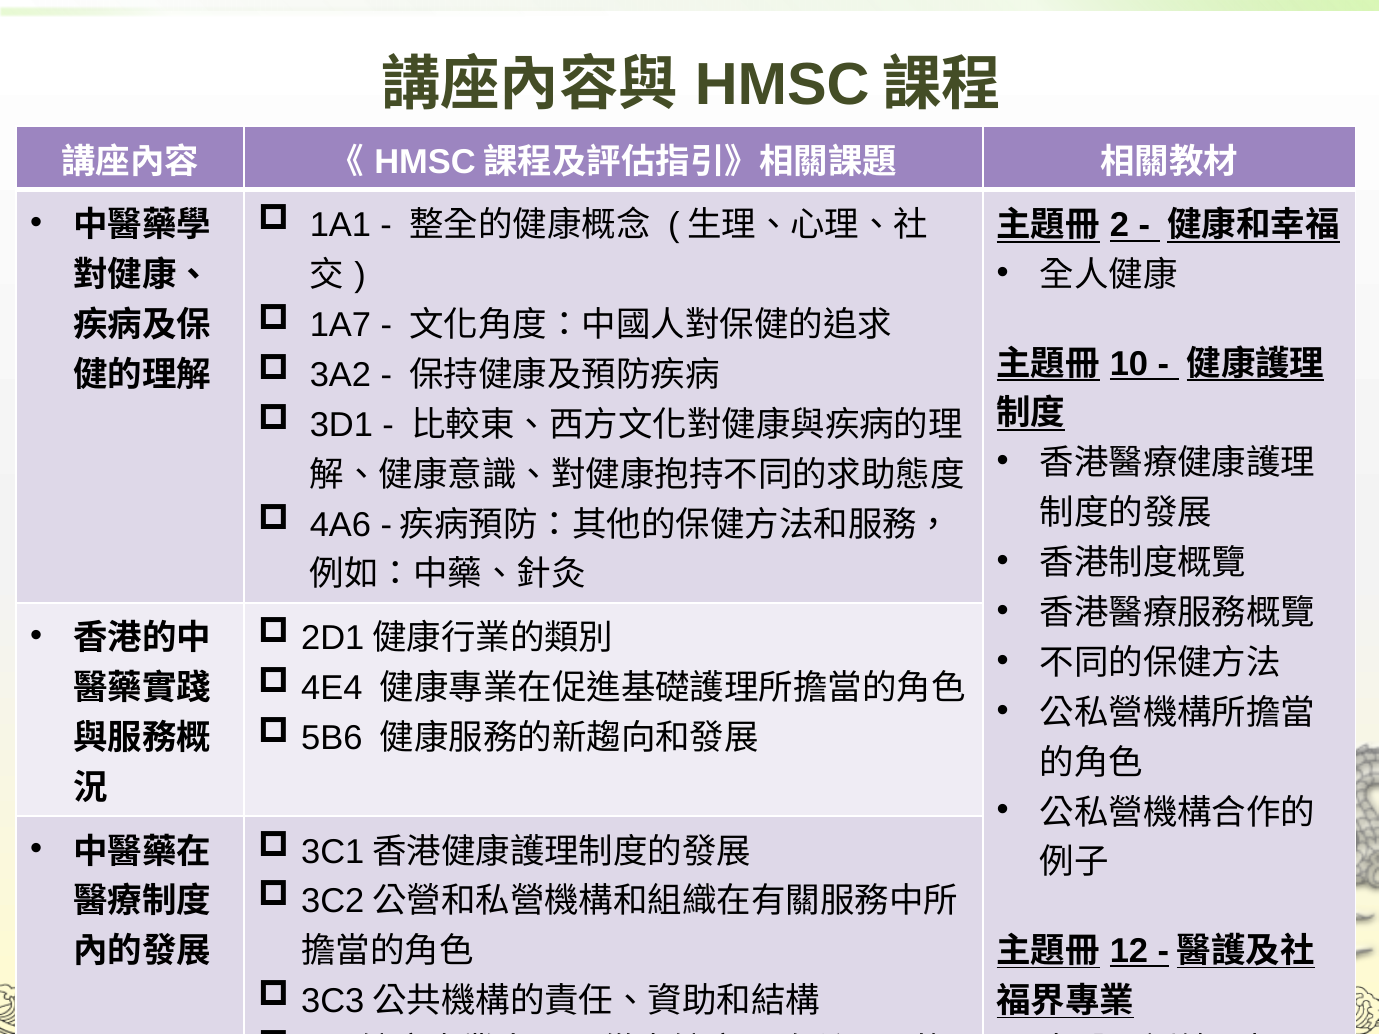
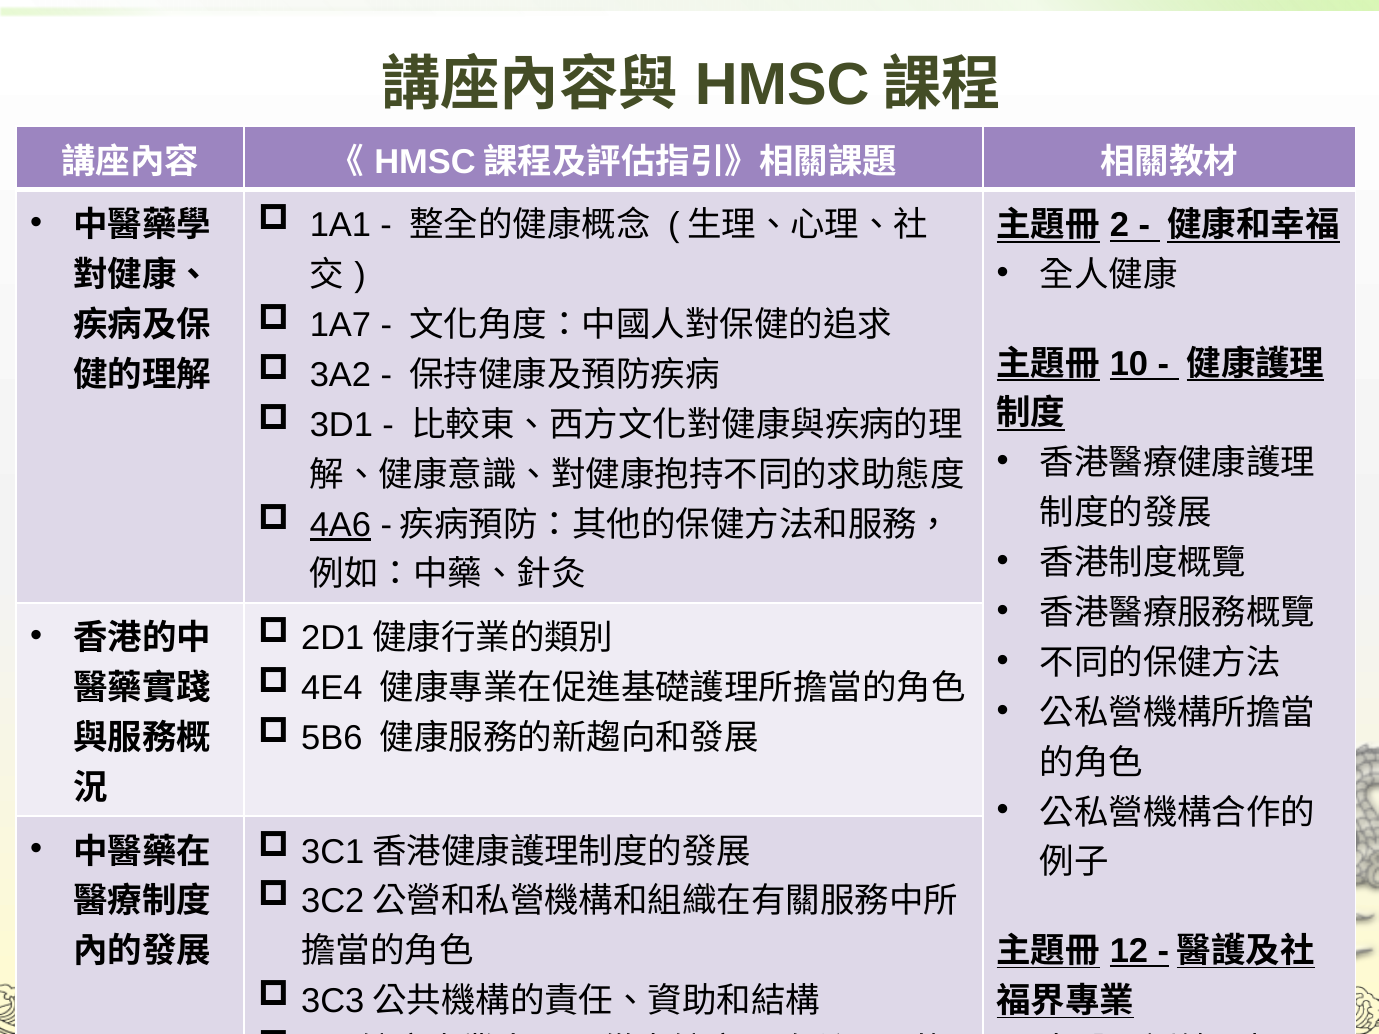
4A6 underline: none -> present (340, 525)
